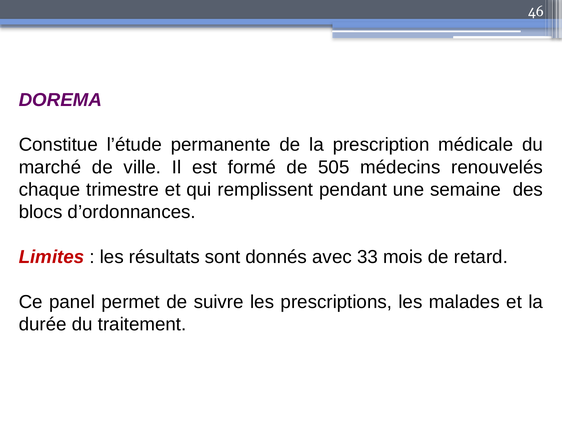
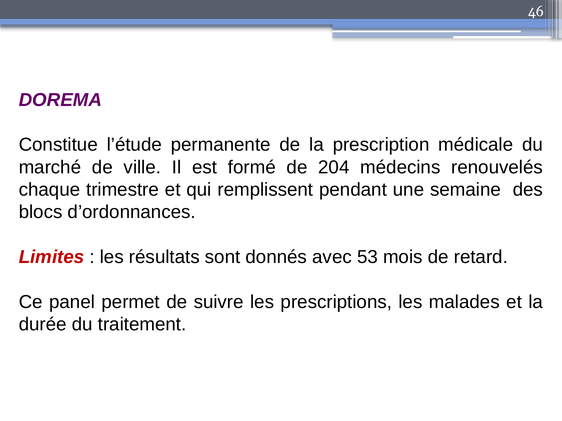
505: 505 -> 204 (334, 167)
33: 33 -> 53 (367, 257)
